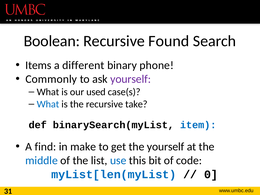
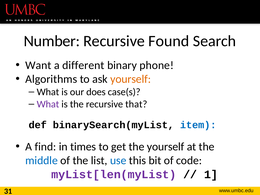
Boolean: Boolean -> Number (52, 41)
Items: Items -> Want (38, 65)
Commonly: Commonly -> Algorithms (51, 79)
yourself colour: purple -> orange (131, 79)
used: used -> does (96, 92)
What colour: blue -> purple (48, 104)
take: take -> that (136, 104)
make: make -> times (83, 147)
myList[len(myList colour: blue -> purple (114, 174)
0: 0 -> 1 (211, 174)
